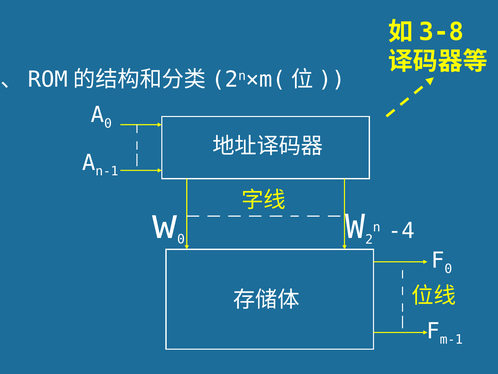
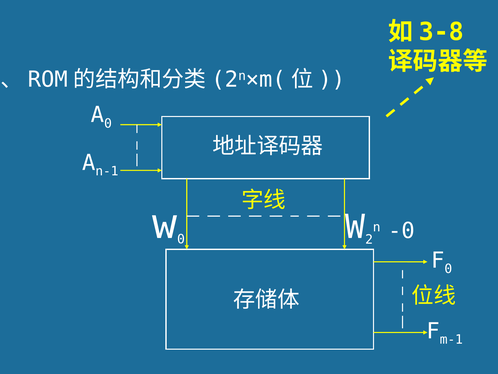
-4: -4 -> -0 (401, 231)
